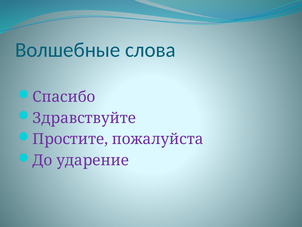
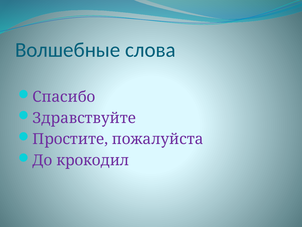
ударение: ударение -> крокодил (93, 160)
